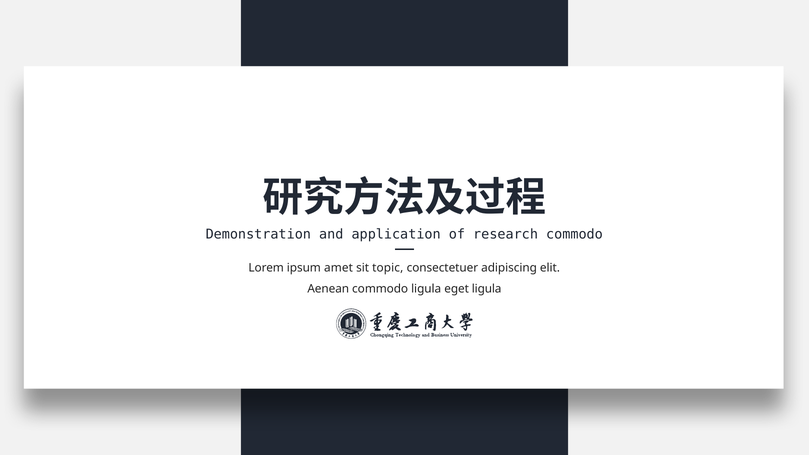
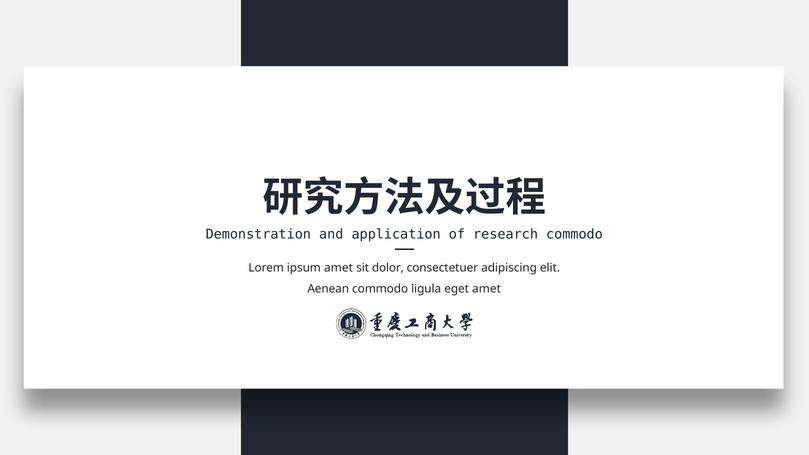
topic: topic -> dolor (388, 268)
eget ligula: ligula -> amet (487, 289)
